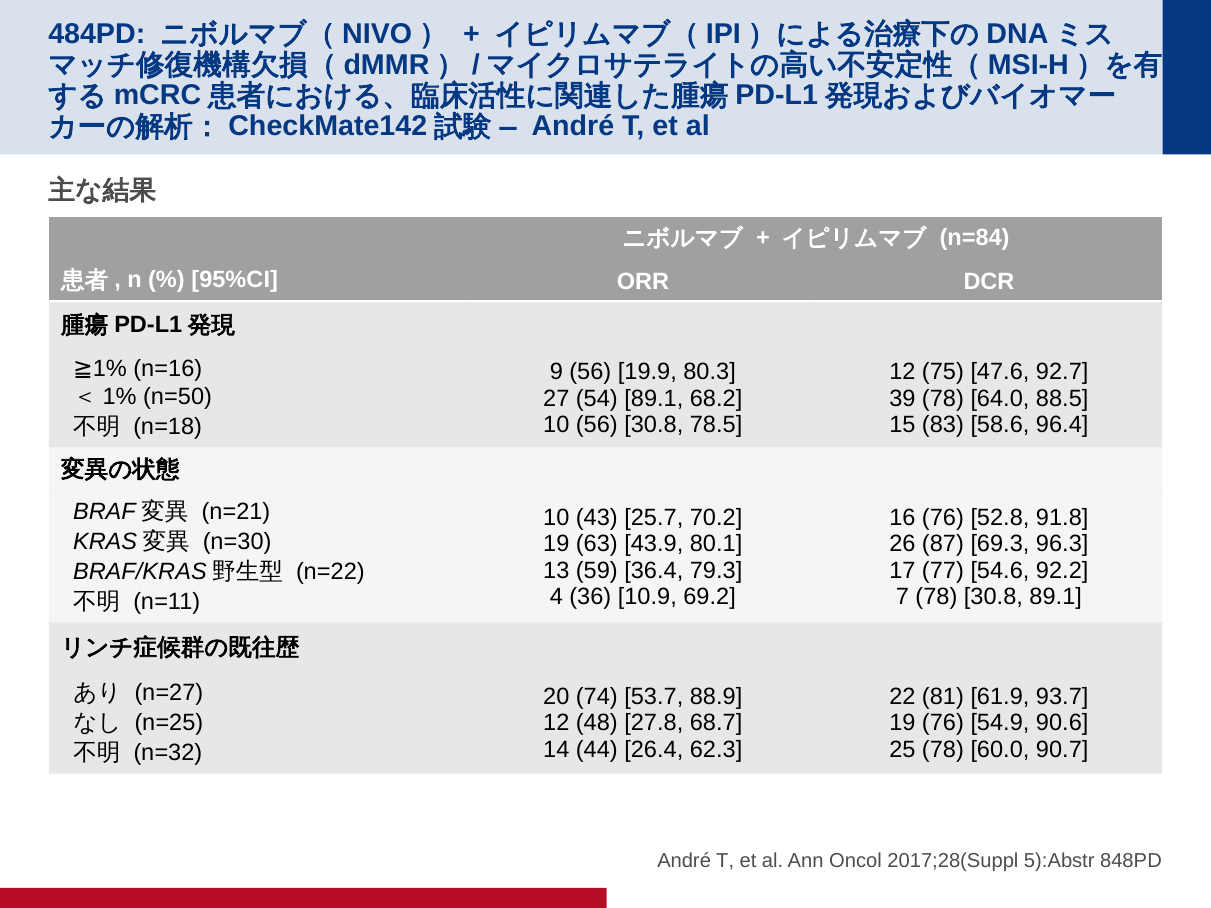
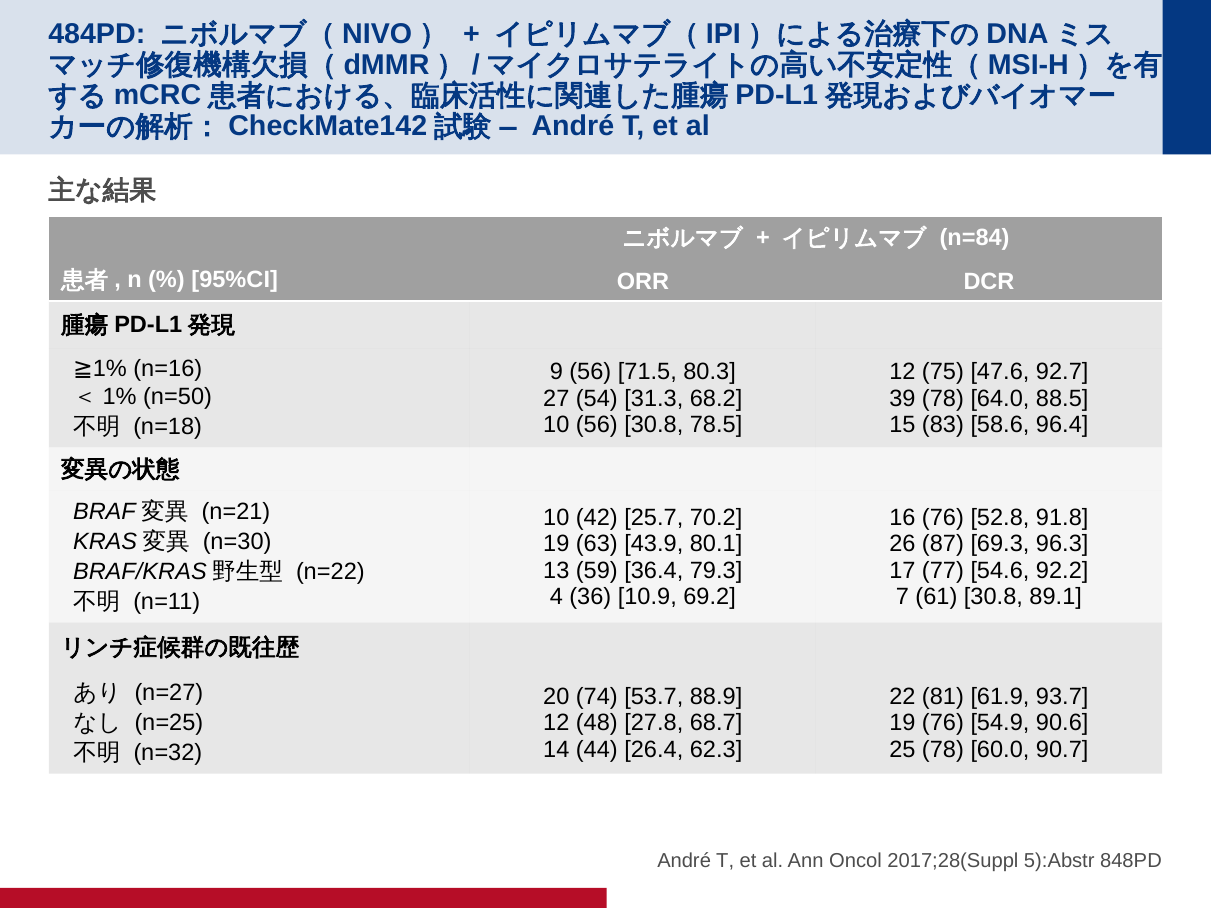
19.9: 19.9 -> 71.5 (647, 372)
54 89.1: 89.1 -> 31.3 (654, 399)
43: 43 -> 42 (597, 518)
7 78: 78 -> 61 (936, 597)
